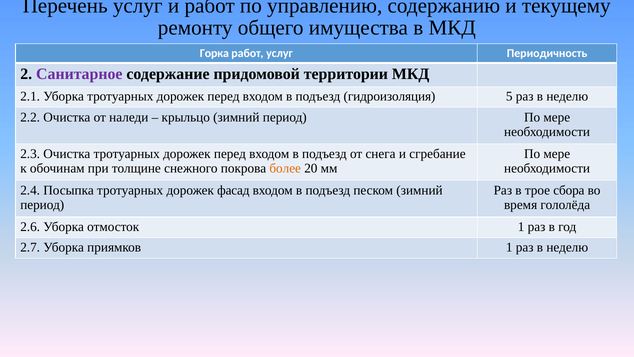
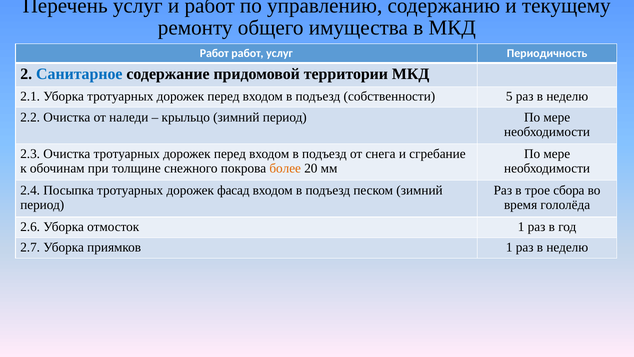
Горка: Горка -> Работ (214, 53)
Санитарное colour: purple -> blue (79, 74)
гидроизоляция: гидроизоляция -> собственности (389, 97)
